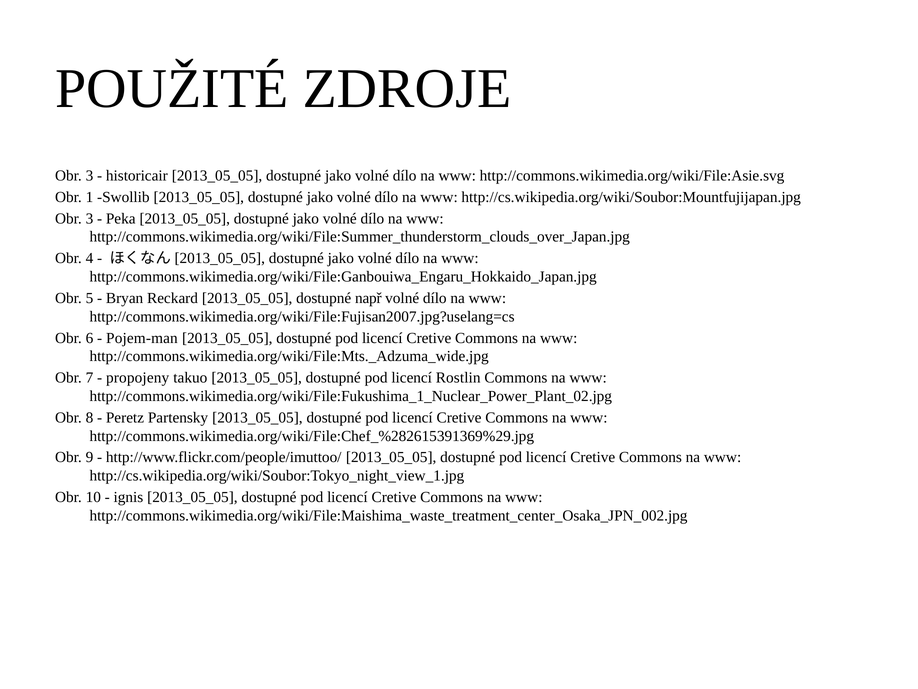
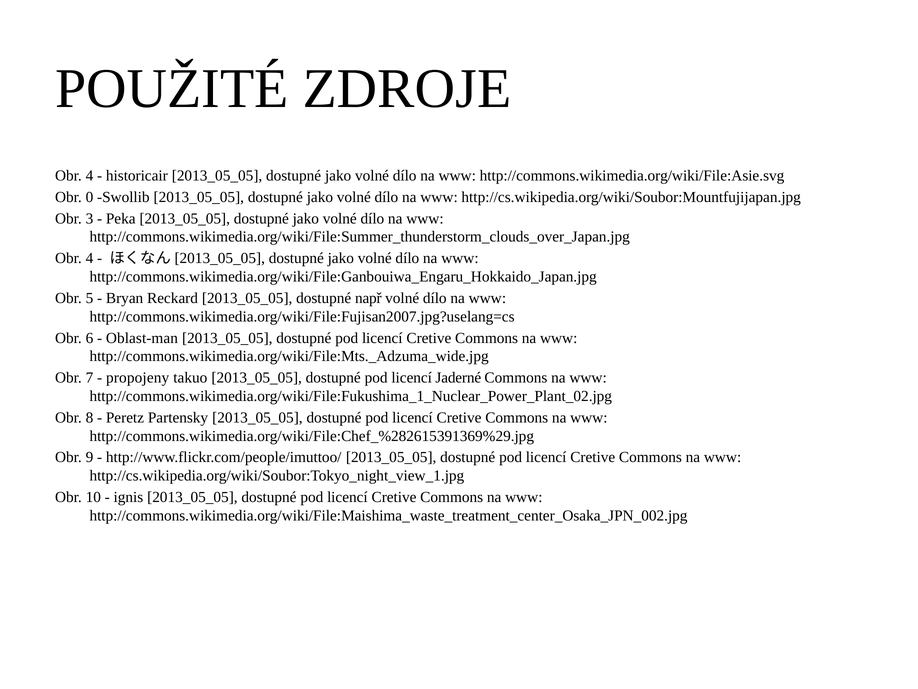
3: 3 -> 4 (89, 175)
1: 1 -> 0 (89, 197)
Pojem-man: Pojem-man -> Oblast-man (142, 338)
Rostlin: Rostlin -> Jaderné (458, 378)
